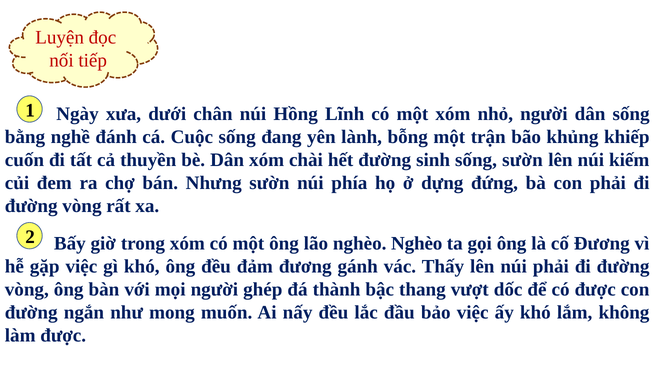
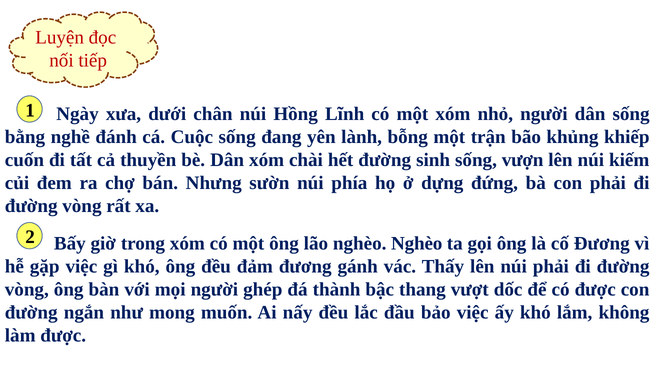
sống sườn: sườn -> vượn (523, 160)
